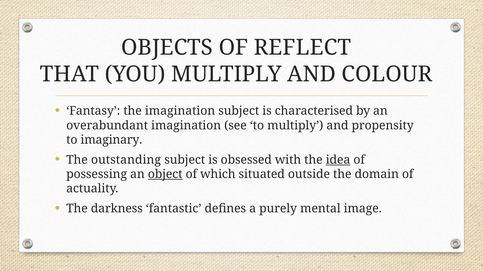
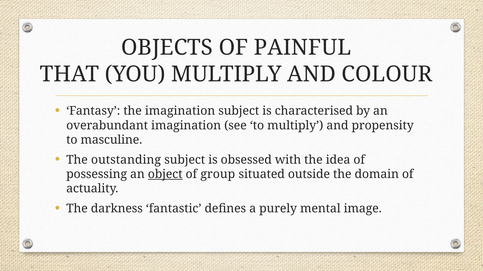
REFLECT: REFLECT -> PAINFUL (303, 48)
imaginary: imaginary -> masculine (111, 140)
idea underline: present -> none (338, 160)
which: which -> group (218, 175)
